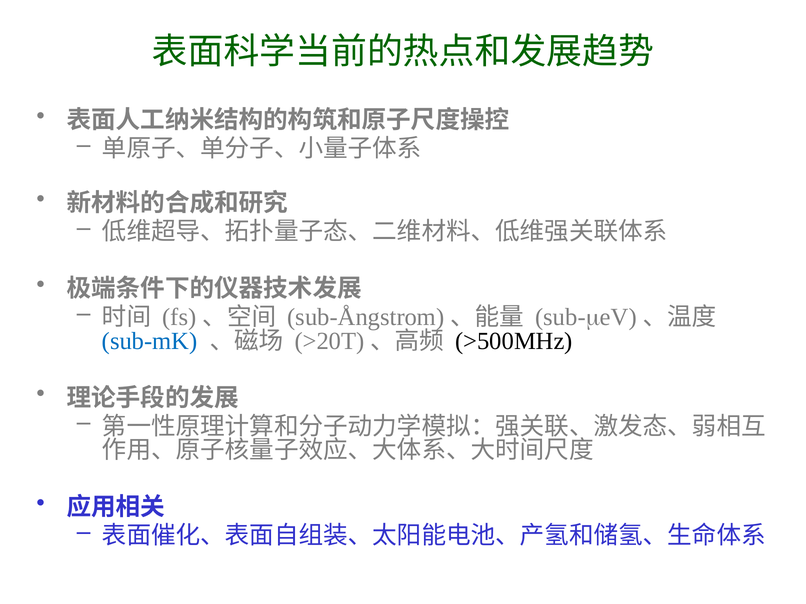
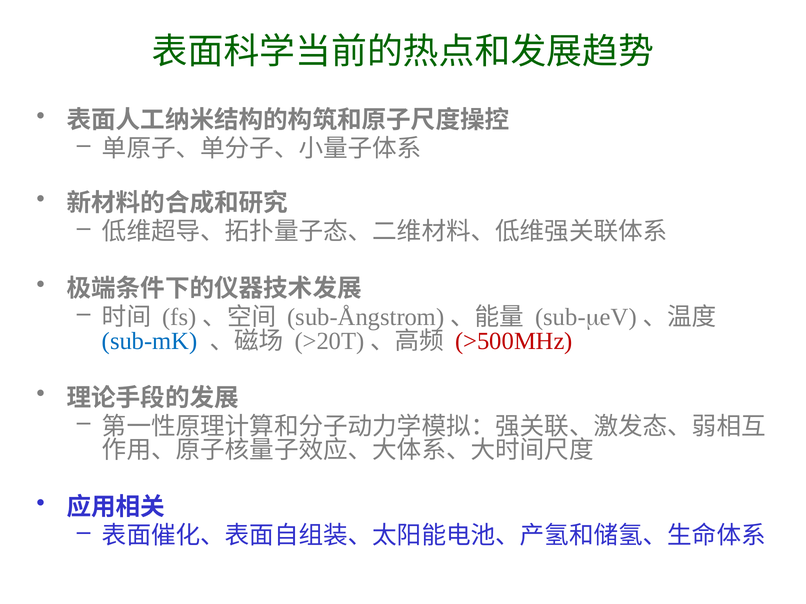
>500MHz colour: black -> red (514, 341)
